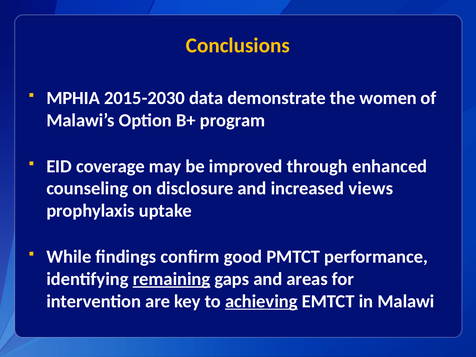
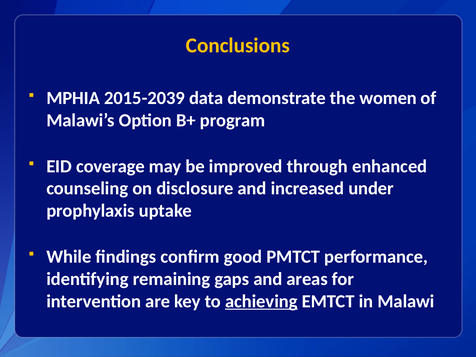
2015-2030: 2015-2030 -> 2015-2039 (145, 98)
views: views -> under (371, 189)
remaining underline: present -> none (172, 279)
